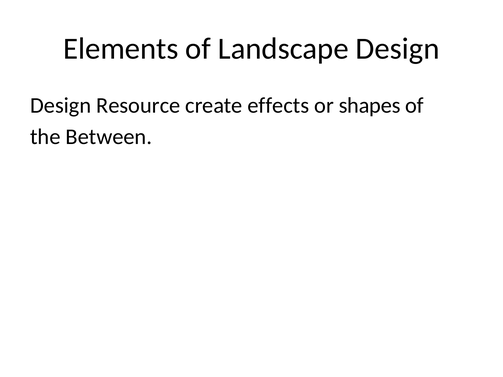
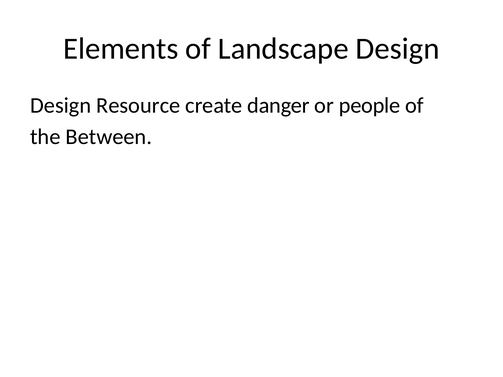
effects: effects -> danger (278, 106)
shapes: shapes -> people (370, 106)
